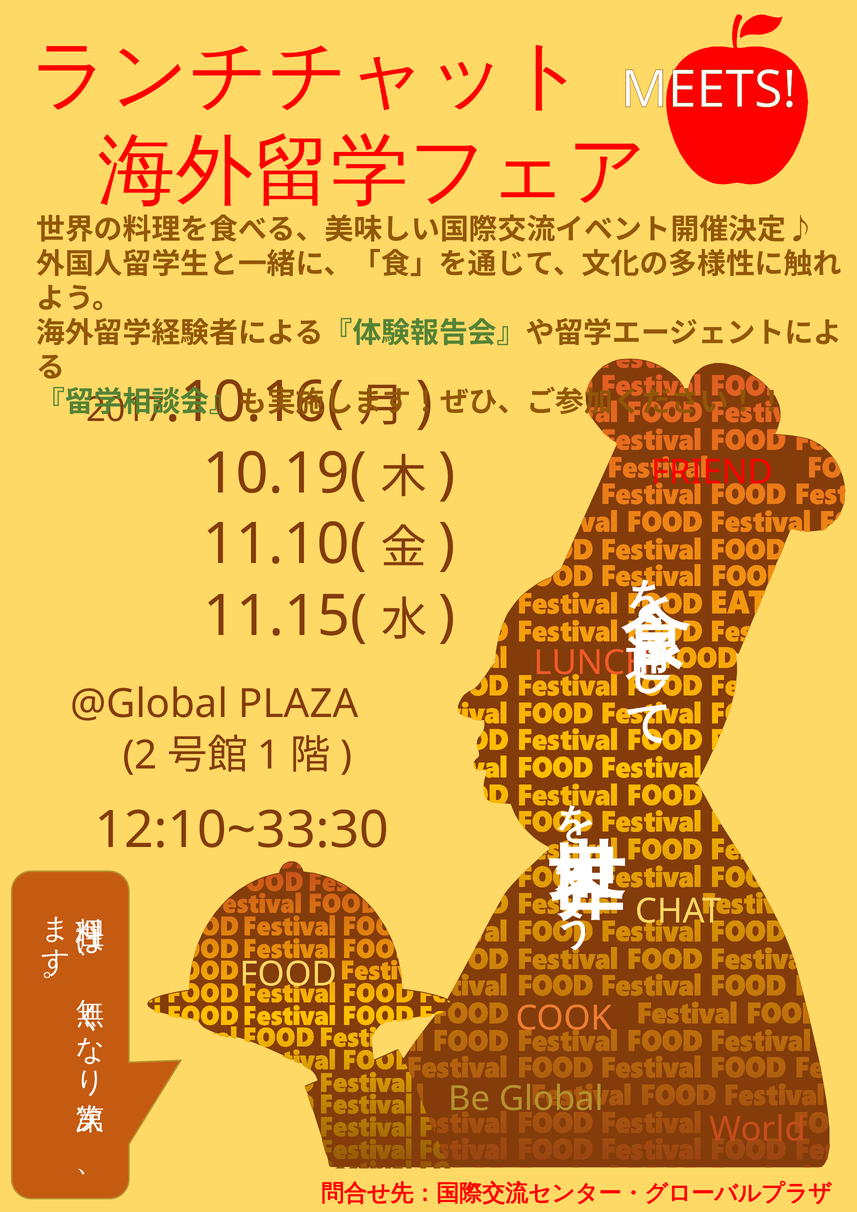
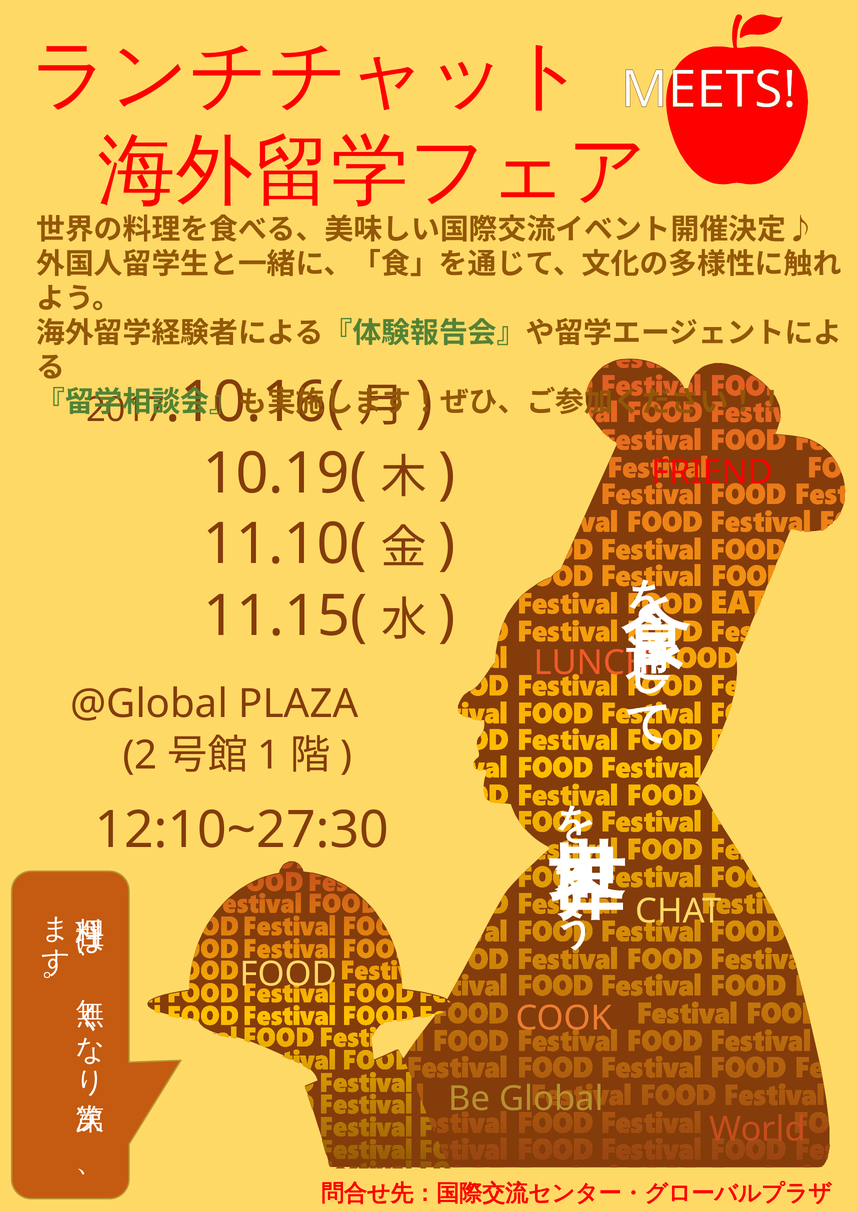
12:10~33:30: 12:10~33:30 -> 12:10~27:30 (242, 830)
